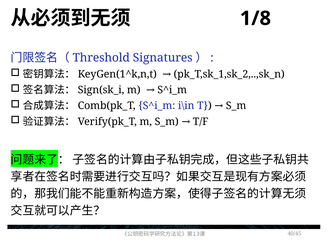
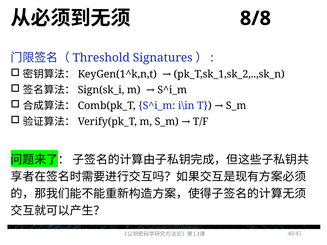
1/8: 1/8 -> 8/8 (255, 18)
